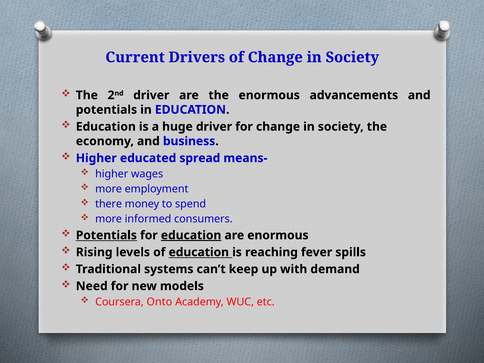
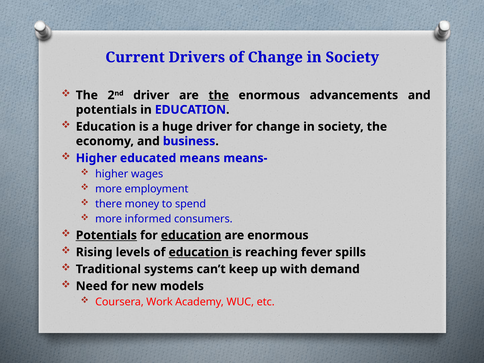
the underline: none -> present (219, 95)
spread: spread -> means (200, 158)
Onto: Onto -> Work (160, 302)
